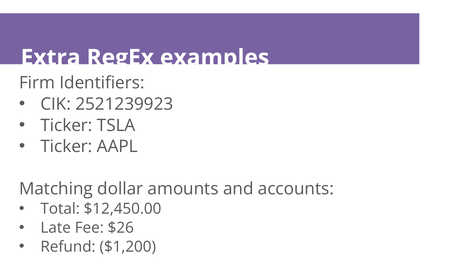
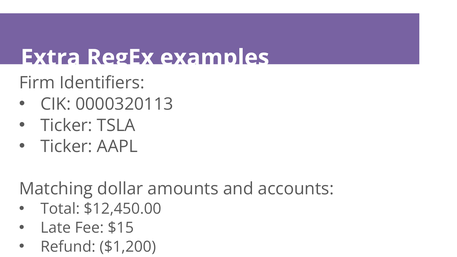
2521239923: 2521239923 -> 0000320113 (124, 104)
$26: $26 -> $15 (121, 228)
